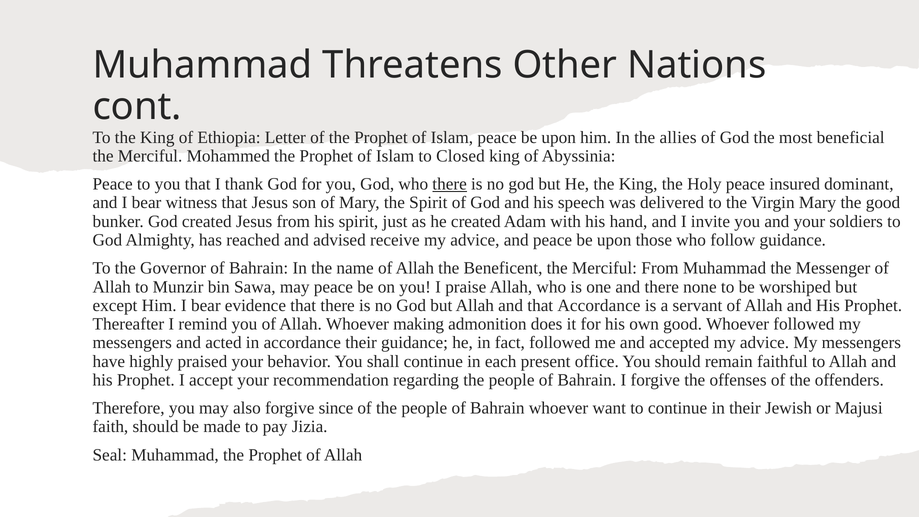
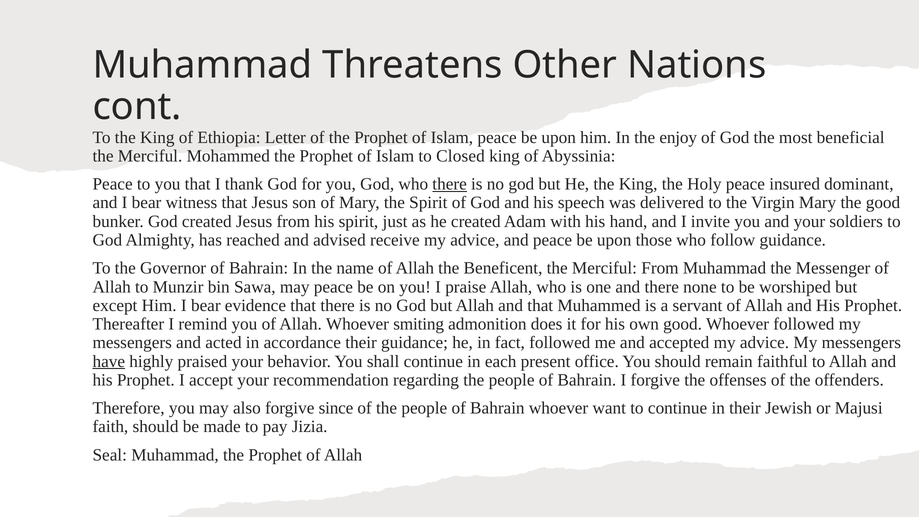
allies: allies -> enjoy (678, 137)
that Accordance: Accordance -> Muhammed (599, 305)
making: making -> smiting (419, 324)
have underline: none -> present (109, 361)
